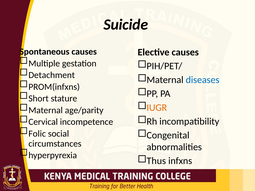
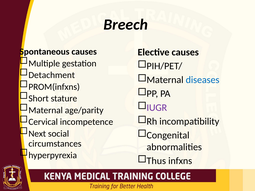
Suicide: Suicide -> Breech (126, 25)
IUGR colour: orange -> purple (157, 108)
Folic: Folic -> Next (37, 134)
